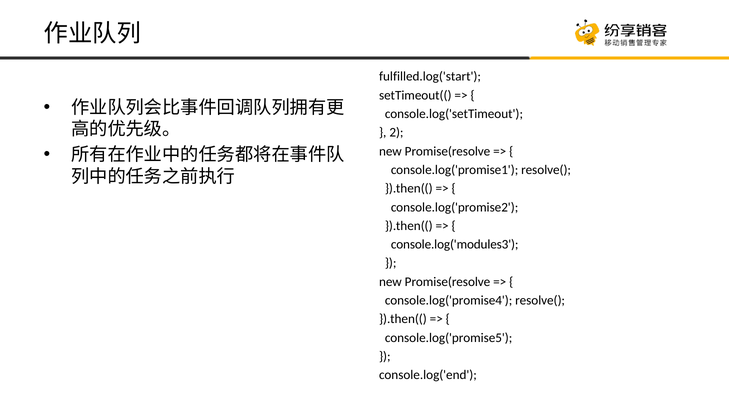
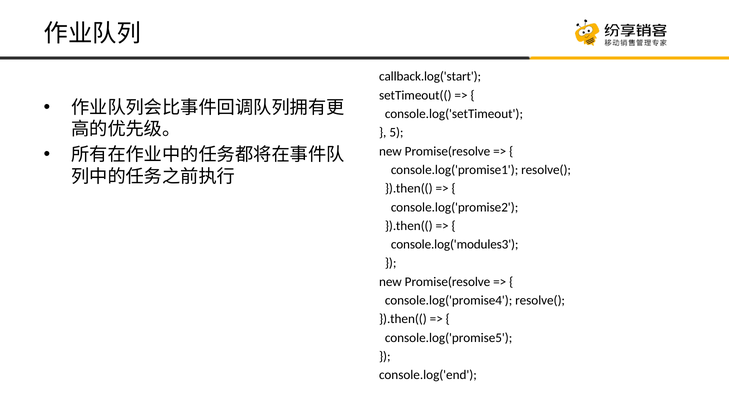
fulfilled.log('start: fulfilled.log('start -> callback.log('start (430, 77)
2: 2 -> 5 (396, 133)
